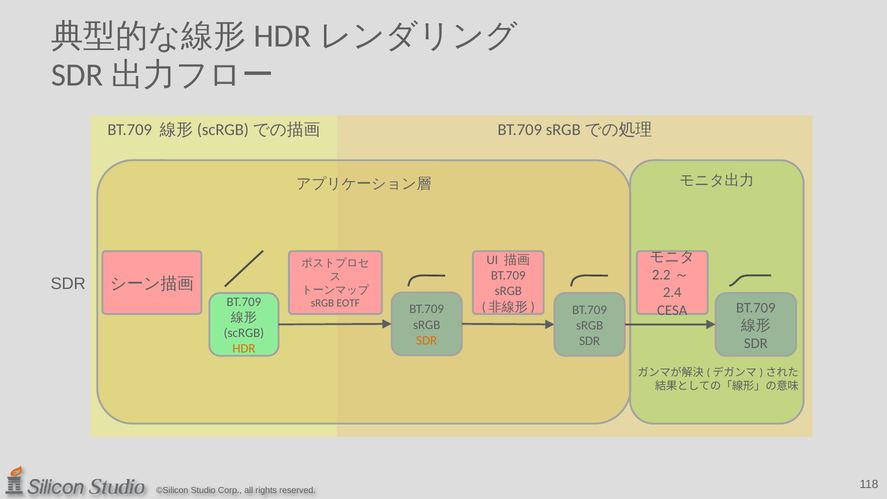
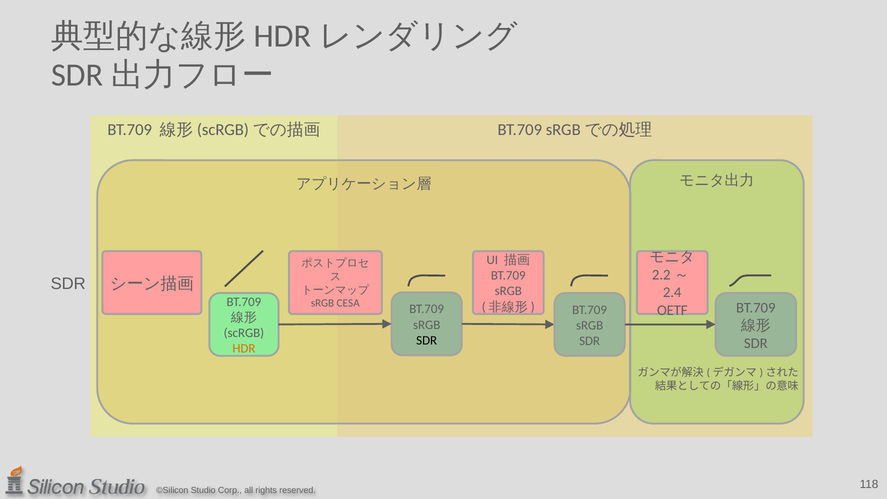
EOTF: EOTF -> CESA (348, 303)
CESA: CESA -> OETF (672, 310)
SDR colour: orange -> black (427, 340)
